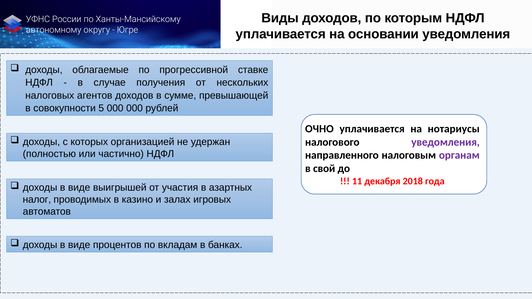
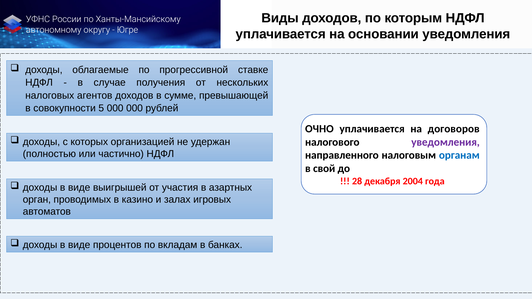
нотариусы: нотариусы -> договоров (454, 129)
органам colour: purple -> blue (459, 155)
11: 11 -> 28 (357, 181)
2018: 2018 -> 2004 (413, 181)
налог: налог -> орган (37, 200)
